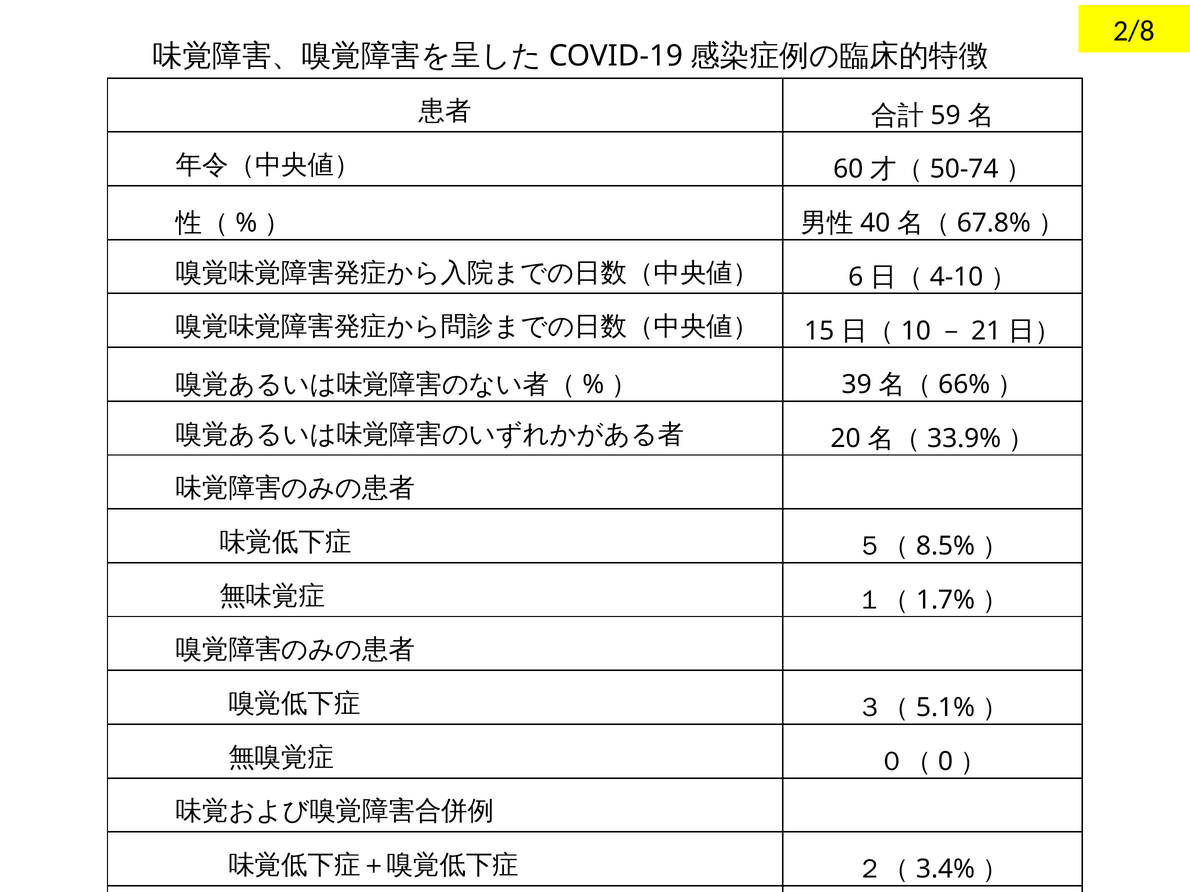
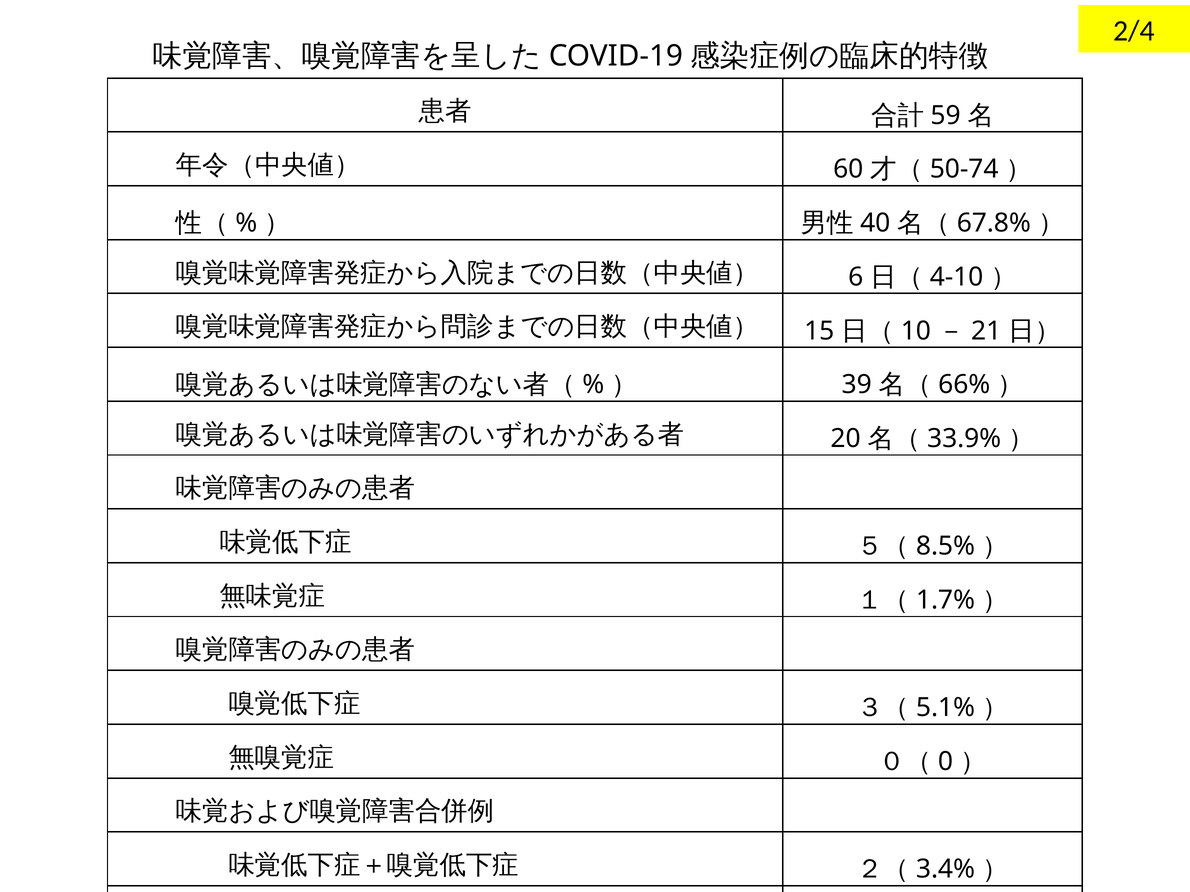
2/8: 2/8 -> 2/4 (1134, 31)
